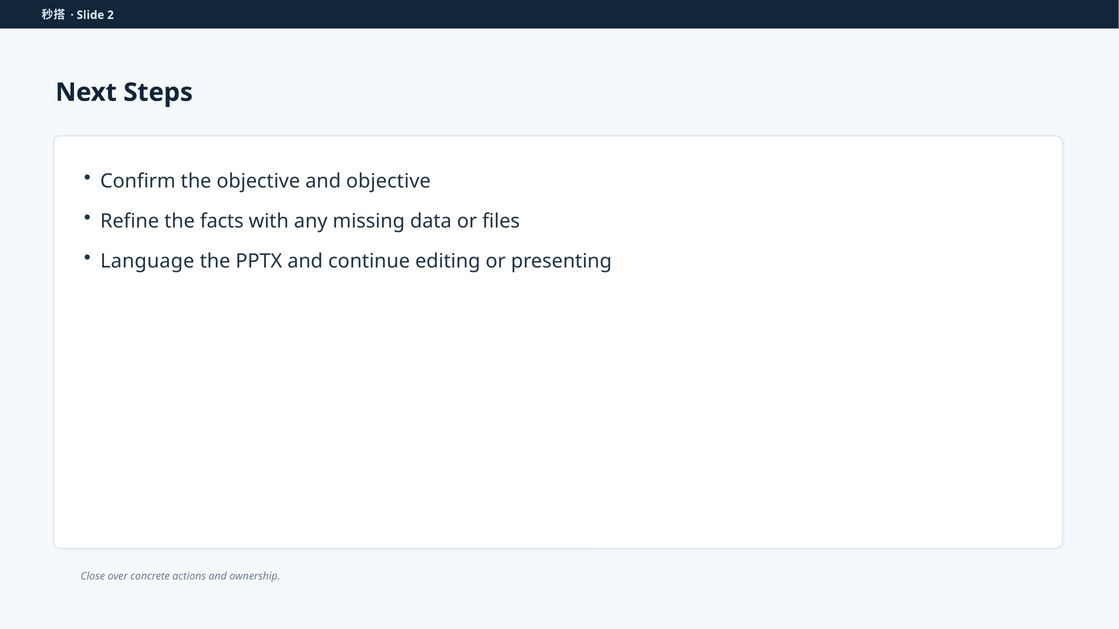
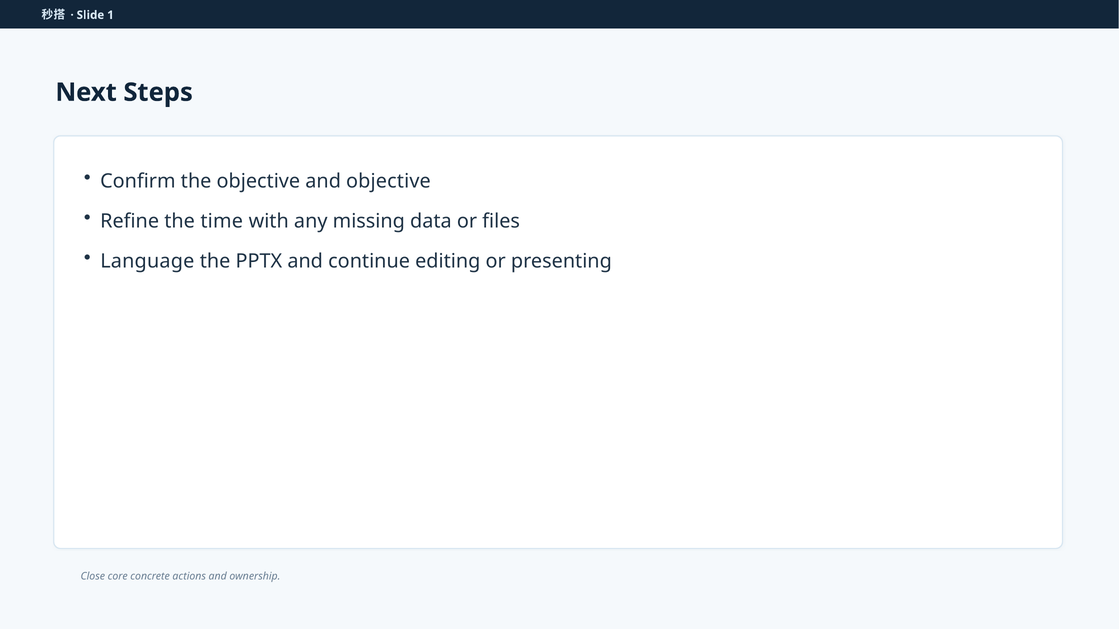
2: 2 -> 1 (111, 15)
facts: facts -> time (222, 221)
over: over -> core (118, 576)
